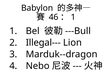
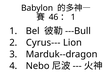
Illegal---: Illegal--- -> Cyrus--- (43, 43)
